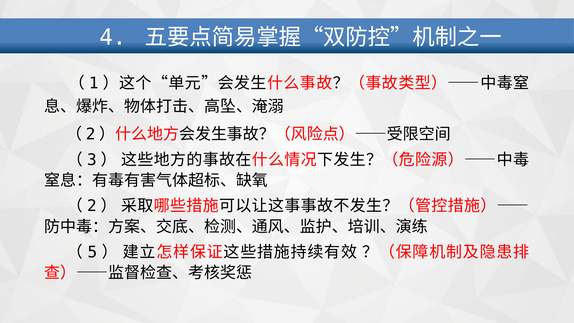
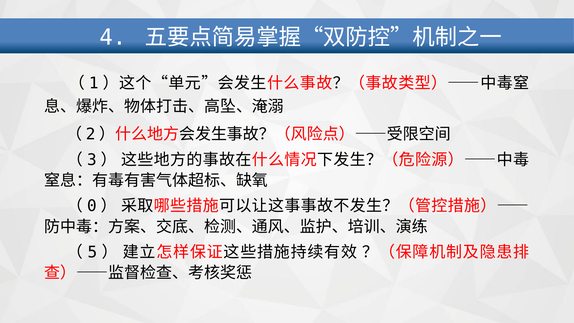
2: 2 -> 0 (92, 206)
